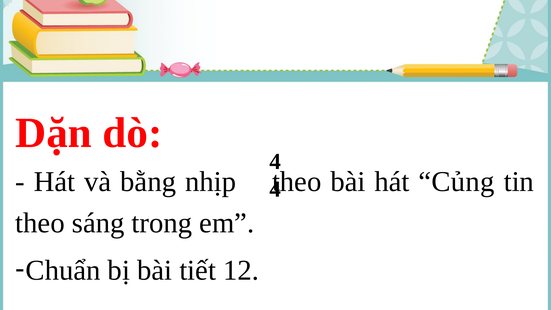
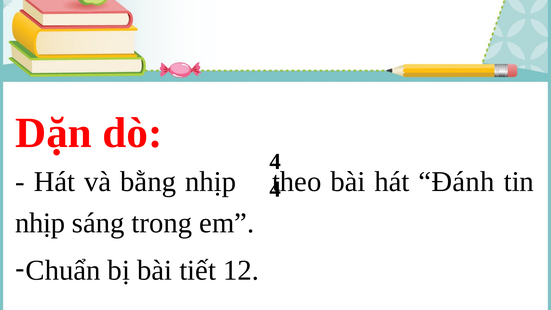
Củng: Củng -> Đánh (456, 182)
theo: theo -> nhịp (40, 223)
